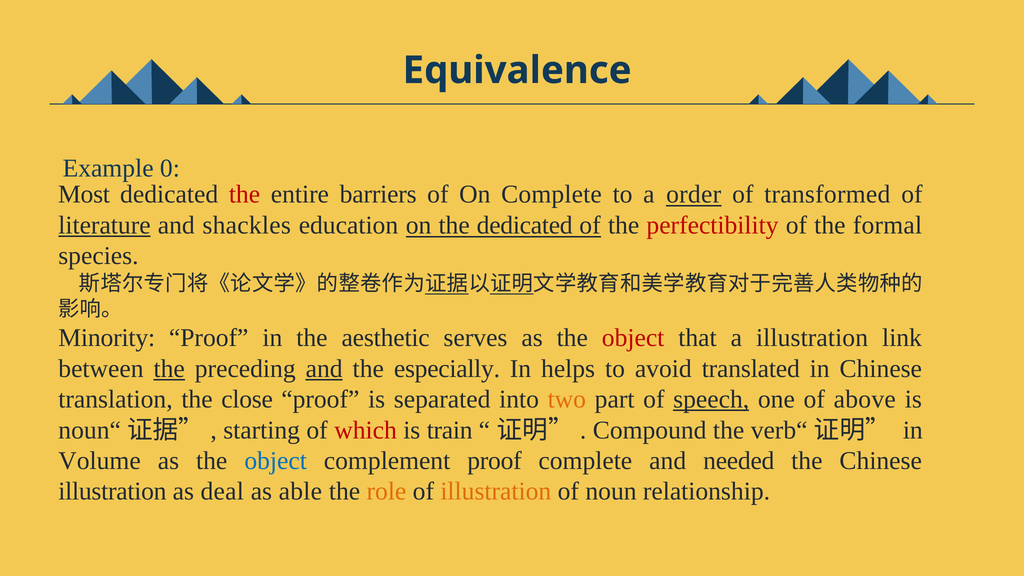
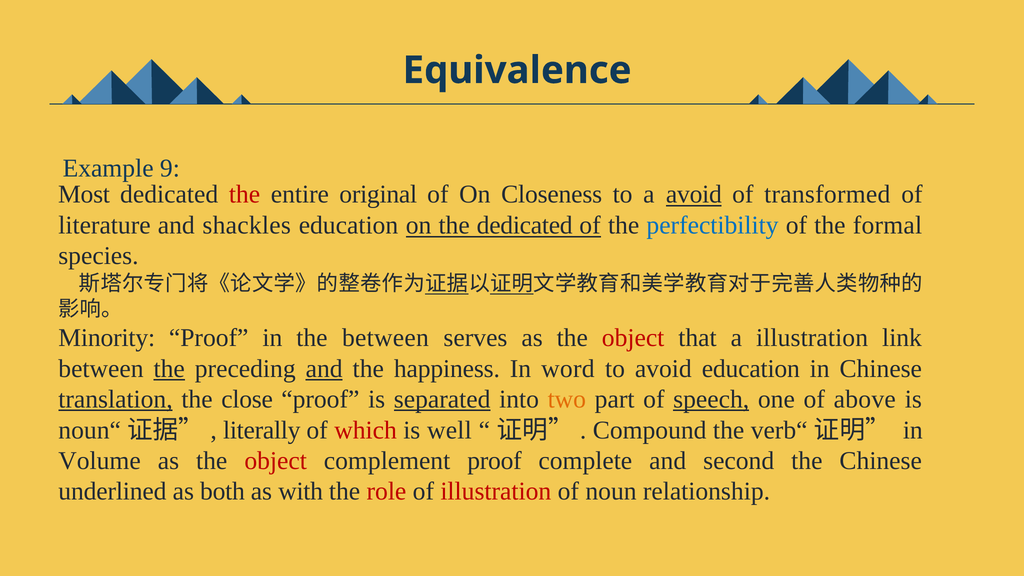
0: 0 -> 9 (170, 168)
barriers: barriers -> original (378, 195)
On Complete: Complete -> Closeness (552, 195)
a order: order -> avoid (694, 195)
literature underline: present -> none (104, 225)
perfectibility colour: red -> blue (712, 225)
the aesthetic: aesthetic -> between (385, 338)
especially: especially -> happiness (447, 369)
helps: helps -> word (568, 369)
avoid translated: translated -> education (751, 369)
translation underline: none -> present (116, 399)
separated underline: none -> present (442, 399)
starting: starting -> literally (262, 430)
train: train -> well (449, 430)
object colour: blue -> red (276, 461)
needed: needed -> second (739, 461)
illustration: illustration -> underlined (112, 492)
deal: deal -> both (222, 492)
able: able -> with (301, 492)
role colour: orange -> red (386, 492)
illustration colour: orange -> red (496, 492)
